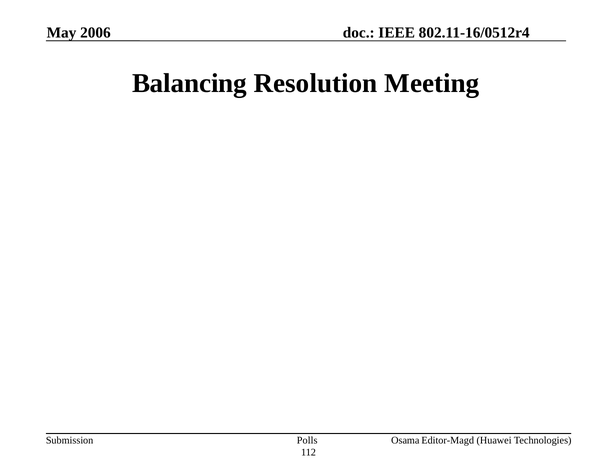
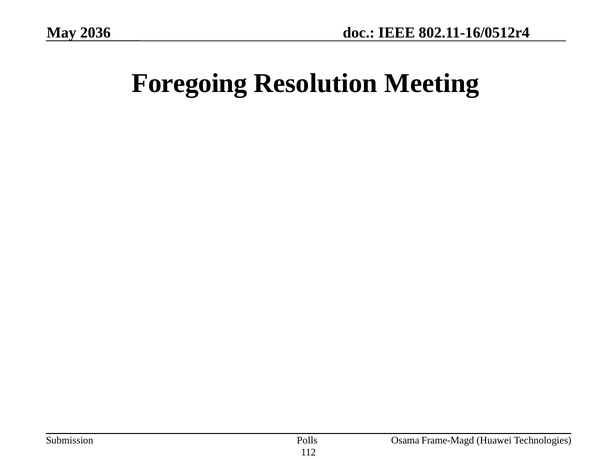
2006: 2006 -> 2036 (95, 33)
Balancing: Balancing -> Foregoing (190, 83)
Editor-Magd: Editor-Magd -> Frame-Magd (448, 440)
